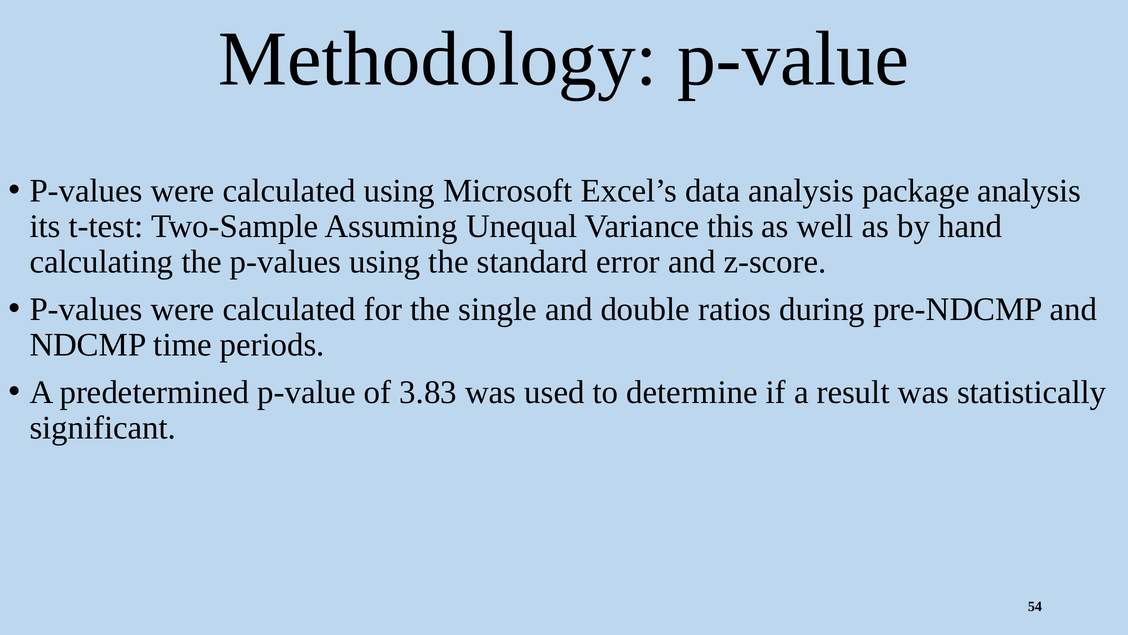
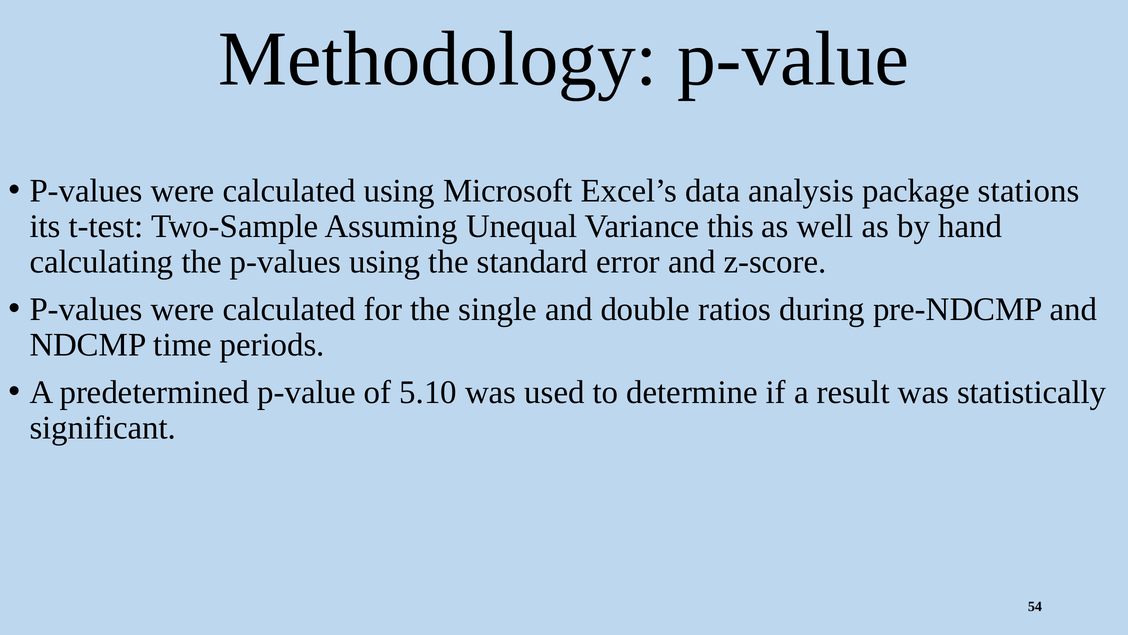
package analysis: analysis -> stations (1029, 191)
3.83: 3.83 -> 5.10 (428, 392)
